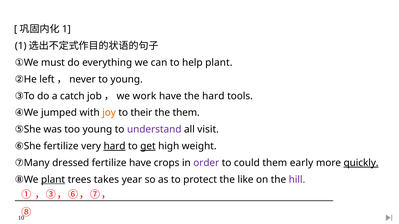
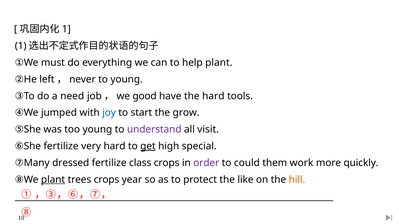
catch: catch -> need (72, 96)
work: work -> good (145, 96)
joy colour: orange -> blue (109, 113)
their: their -> start (141, 113)
the them: them -> grow (186, 113)
hard underline: present -> none (115, 146)
weight: weight -> special (199, 146)
fertilize have: have -> class (140, 163)
early: early -> work (302, 163)
quickly underline: present -> none (361, 163)
trees takes: takes -> crops (107, 180)
hill colour: purple -> orange (297, 180)
